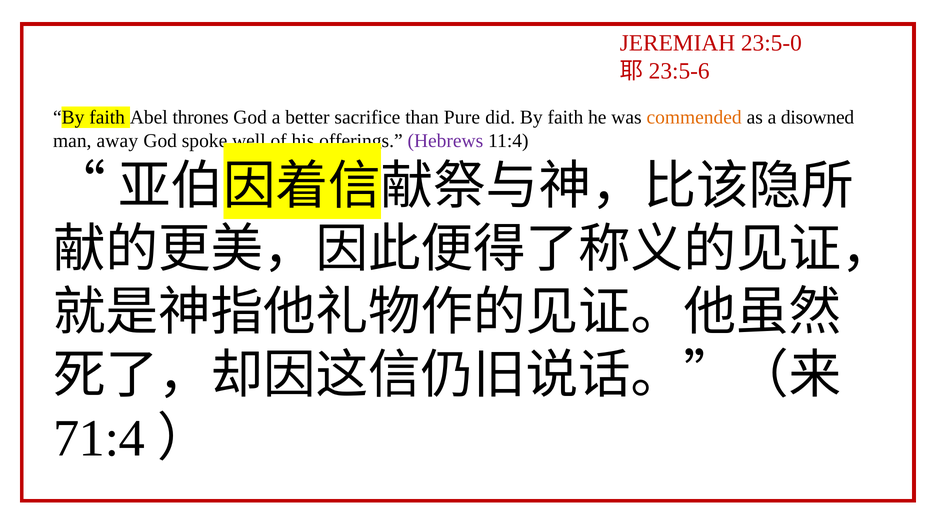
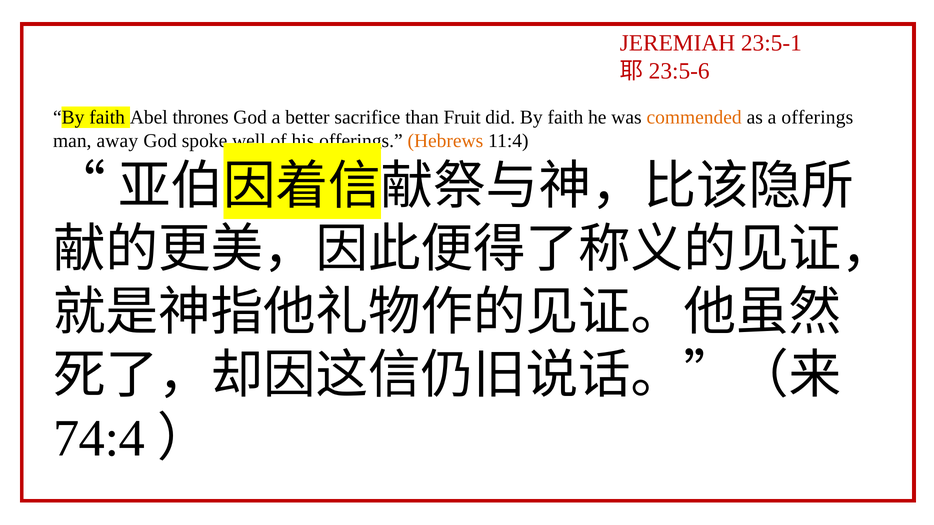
23:5-0: 23:5-0 -> 23:5-1 (771, 43)
Pure: Pure -> Fruit (462, 118)
a disowned: disowned -> offerings (817, 118)
Hebrews colour: purple -> orange (445, 141)
71:4: 71:4 -> 74:4 (99, 439)
